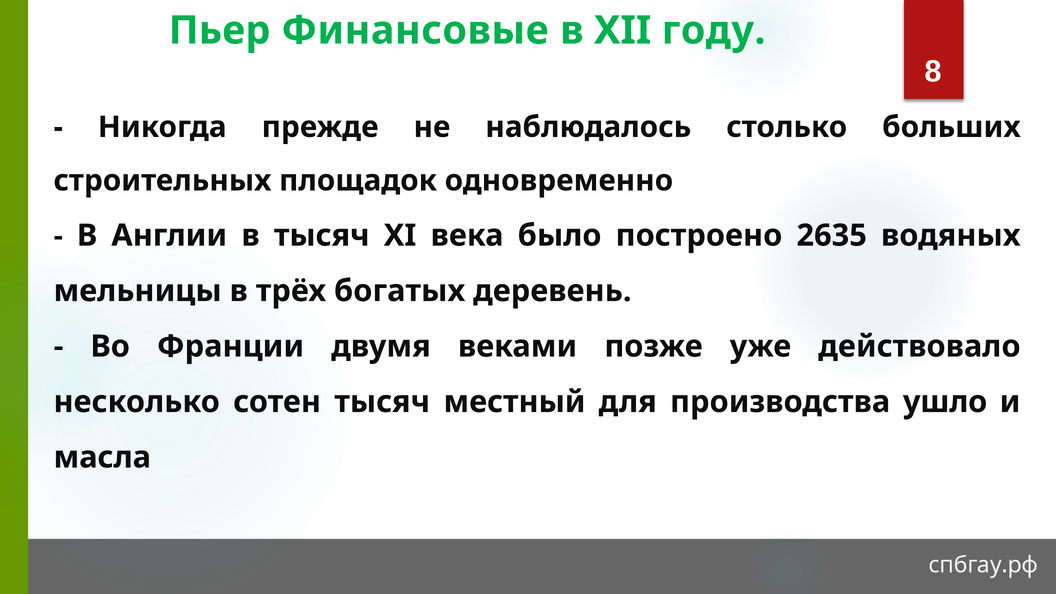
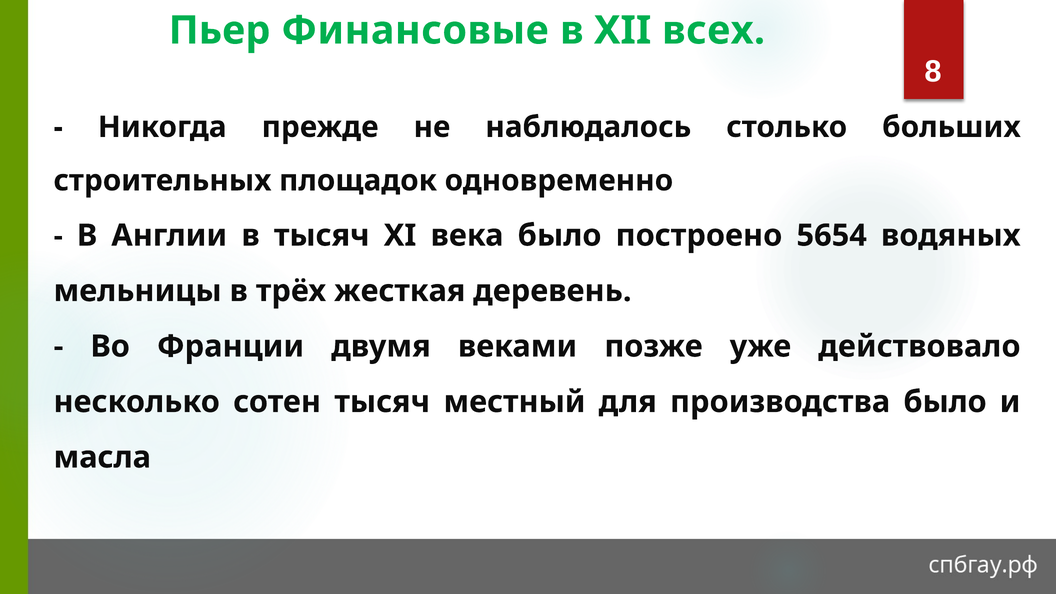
году: году -> всех (714, 30)
2635: 2635 -> 5654 (832, 235)
богатых: богатых -> жесткая (400, 291)
производства ушло: ушло -> было (945, 402)
